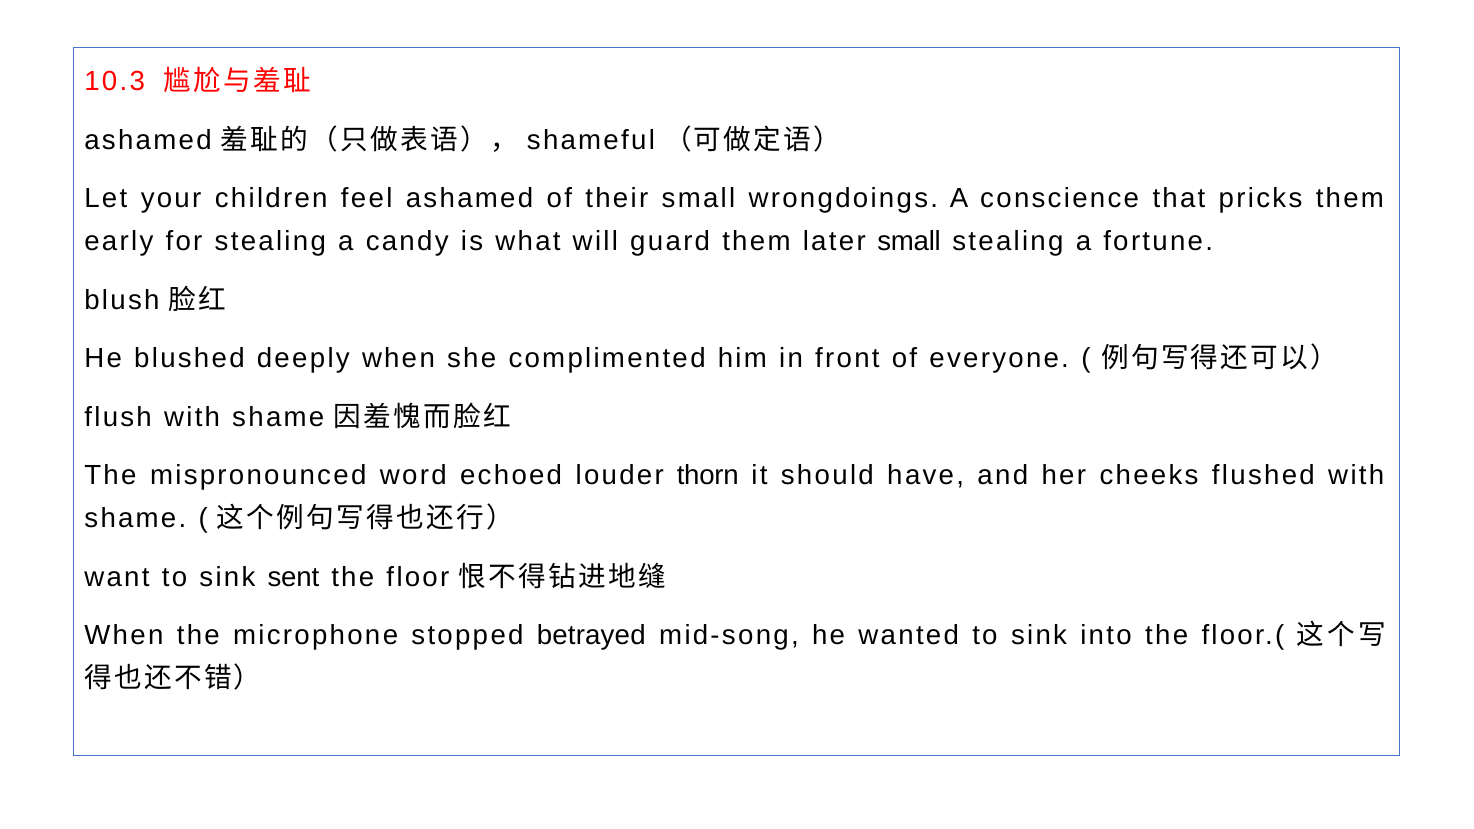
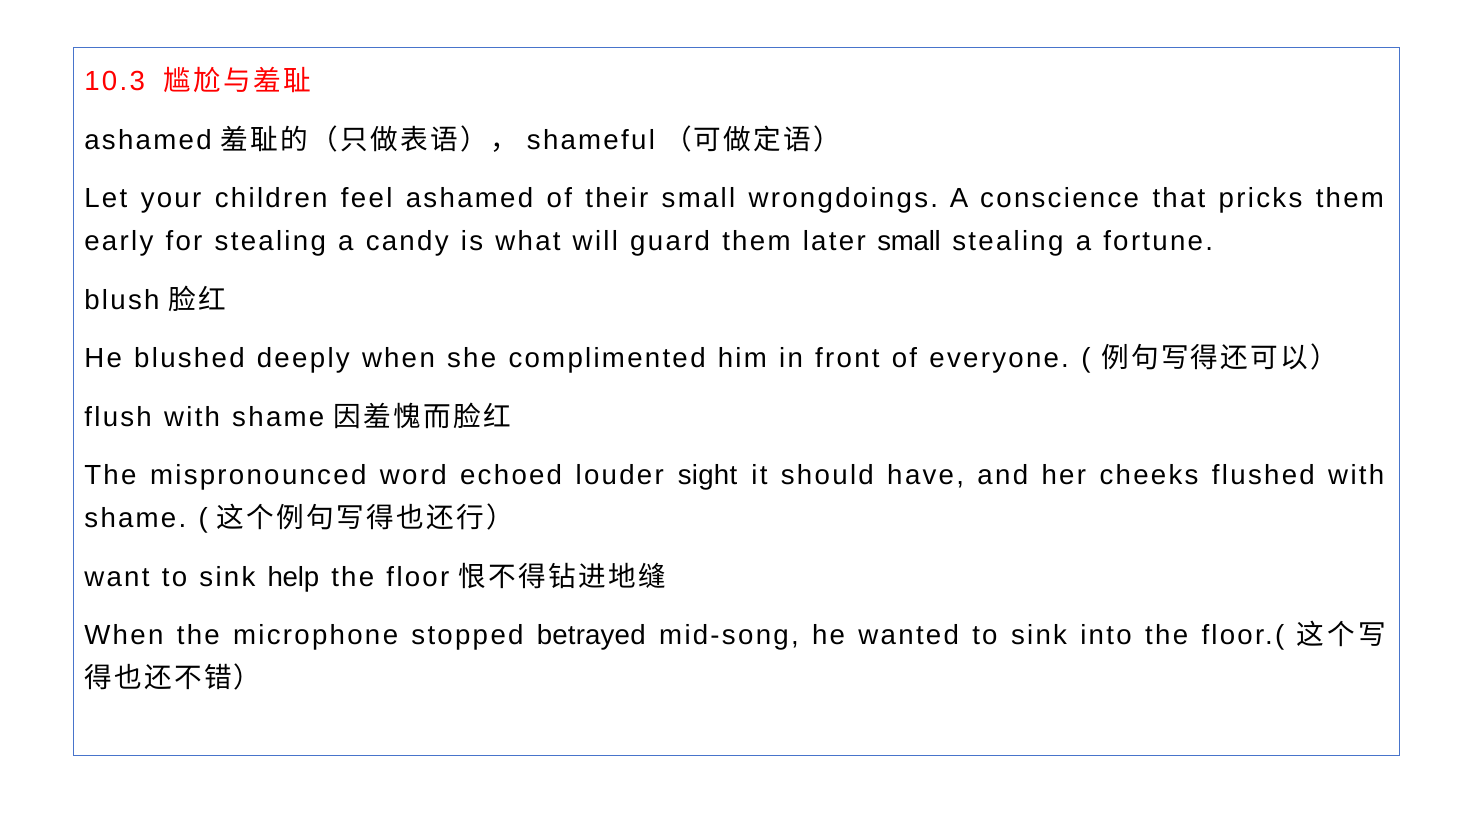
thorn: thorn -> sight (708, 476)
sent: sent -> help (293, 577)
